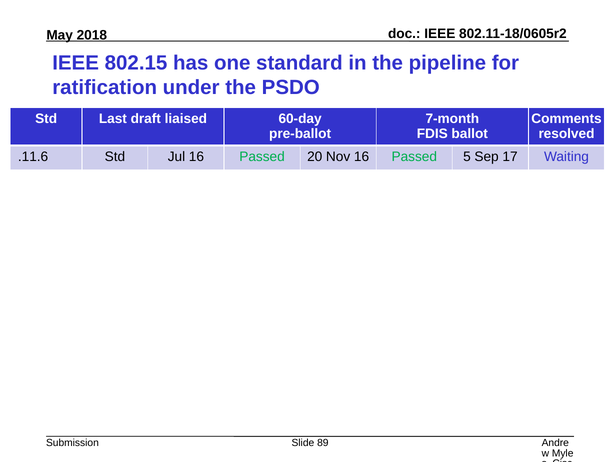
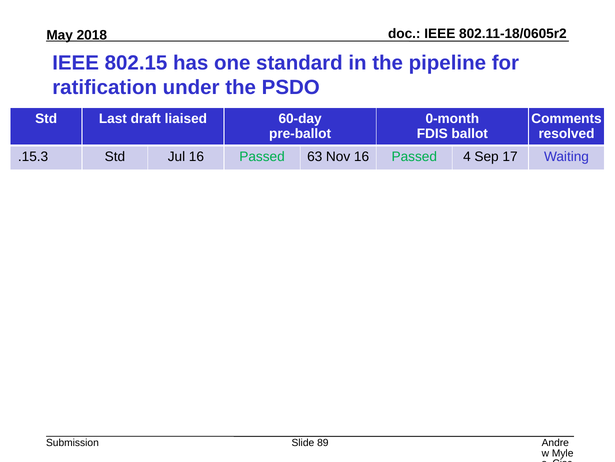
7-month: 7-month -> 0-month (452, 118)
.11.6: .11.6 -> .15.3 (33, 156)
20: 20 -> 63 (315, 156)
5: 5 -> 4 (467, 156)
